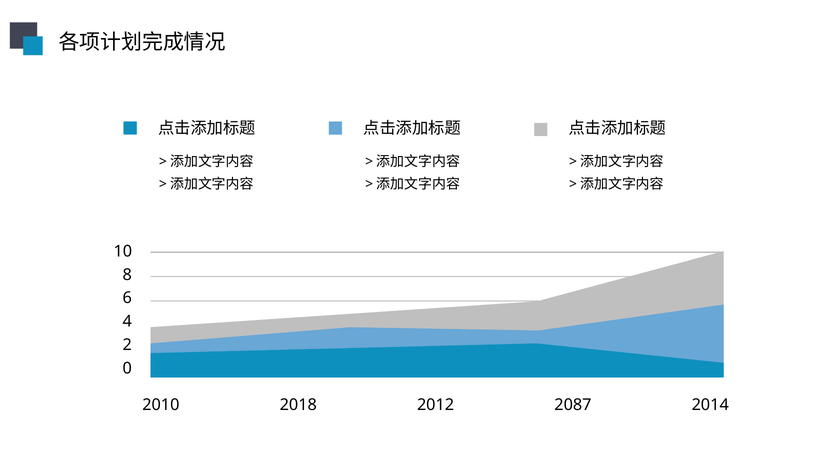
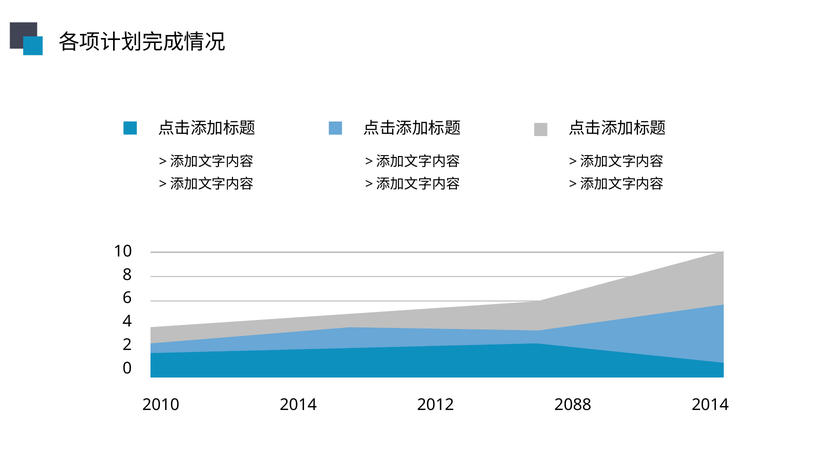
2010 2018: 2018 -> 2014 (298, 405)
2087: 2087 -> 2088 (573, 405)
